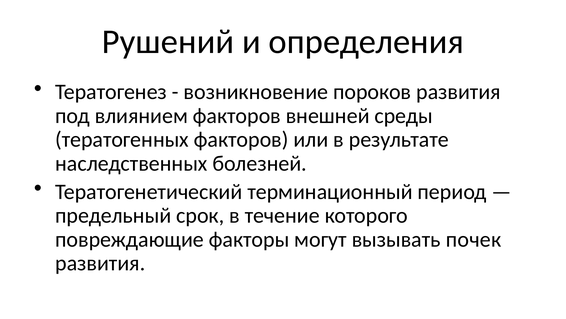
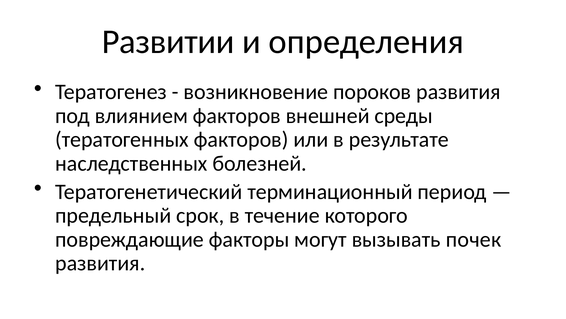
Рушений: Рушений -> Развитии (168, 42)
